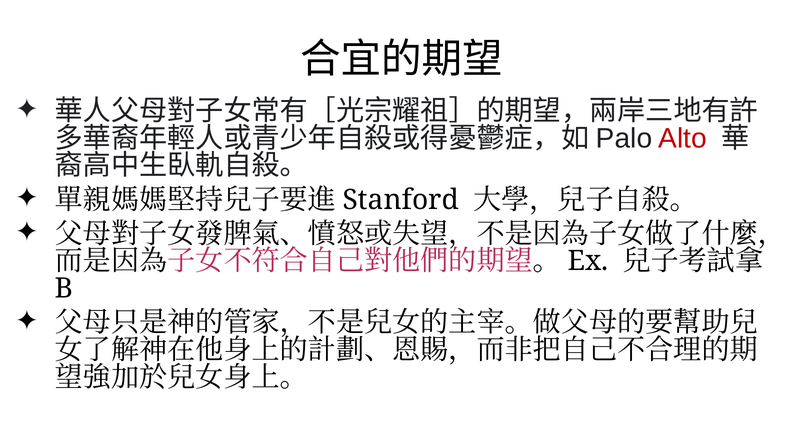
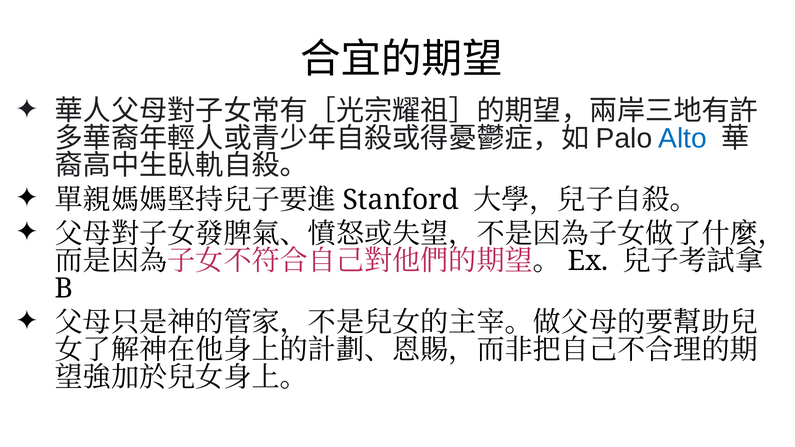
Alto colour: red -> blue (683, 138)
